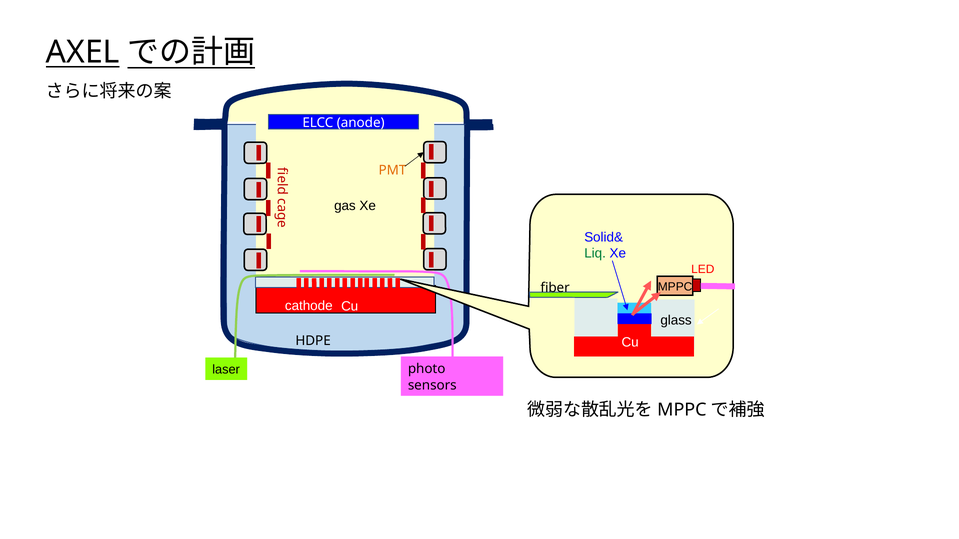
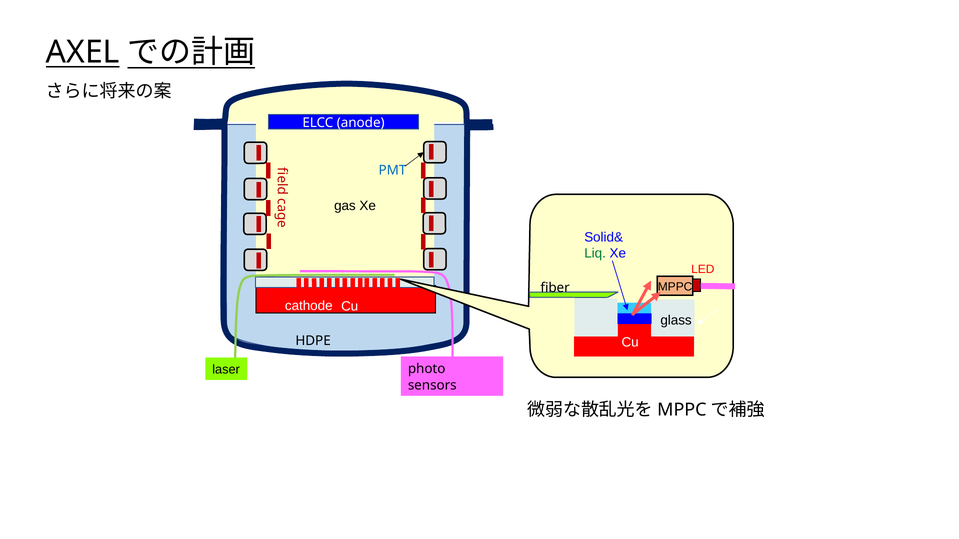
PMT colour: orange -> blue (393, 170)
